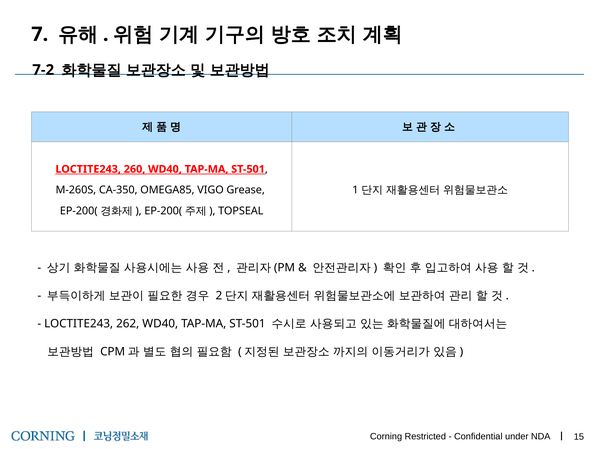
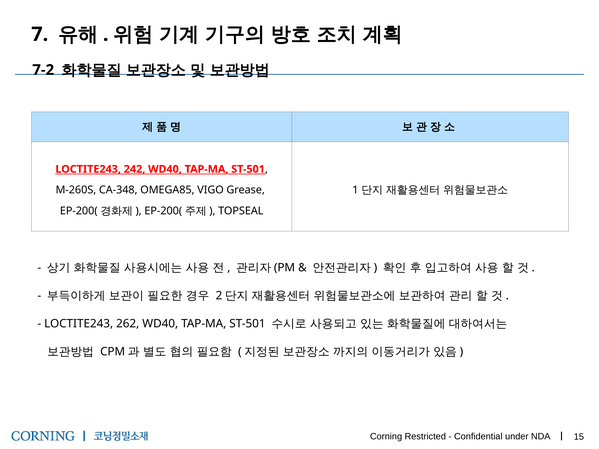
260: 260 -> 242 (135, 169)
CA-350: CA-350 -> CA-348 (118, 190)
